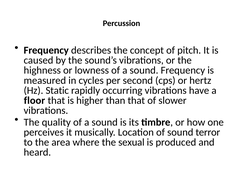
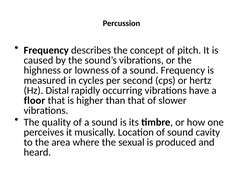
Static: Static -> Distal (57, 91)
terror: terror -> cavity (208, 132)
